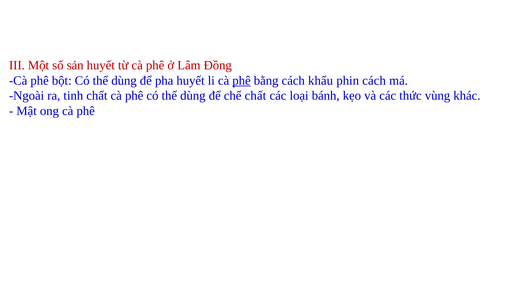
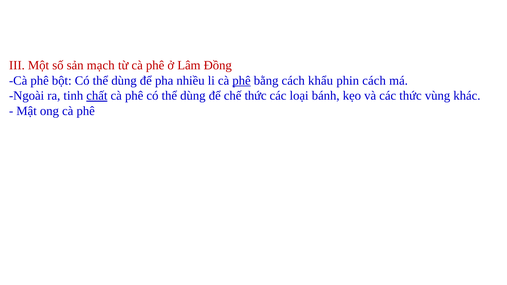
sản huyết: huyết -> mạch (101, 65)
pha huyết: huyết -> nhiều (191, 81)
chất underline: none -> present (97, 96)
chế chất: chất -> thức (256, 96)
